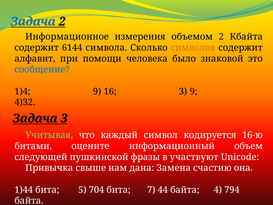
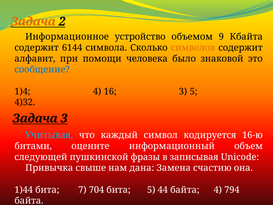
Задача colour: blue -> orange (33, 22)
измерения: измерения -> устройство (140, 37)
объемом 2: 2 -> 9 (221, 37)
1)4 9: 9 -> 4 (97, 91)
3 9: 9 -> 5 (194, 91)
Учитывая colour: light green -> light blue (49, 135)
участвуют: участвуют -> записывая (194, 157)
5: 5 -> 7 (82, 190)
бита 7: 7 -> 5 (151, 190)
